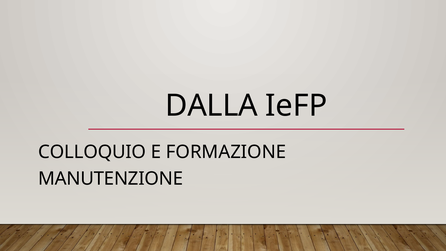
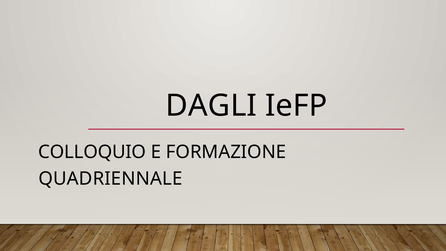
DALLA: DALLA -> DAGLI (211, 106)
MANUTENZIONE: MANUTENZIONE -> QUADRIENNALE (110, 179)
